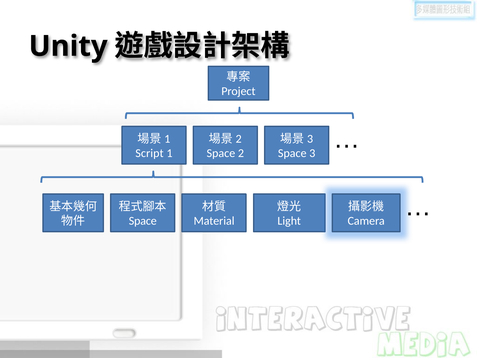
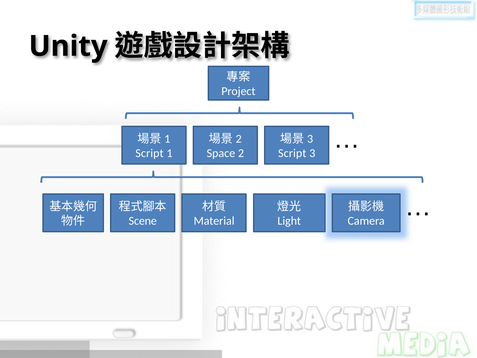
Space: Space -> Script (292, 153)
Space: Space -> Scene (143, 221)
